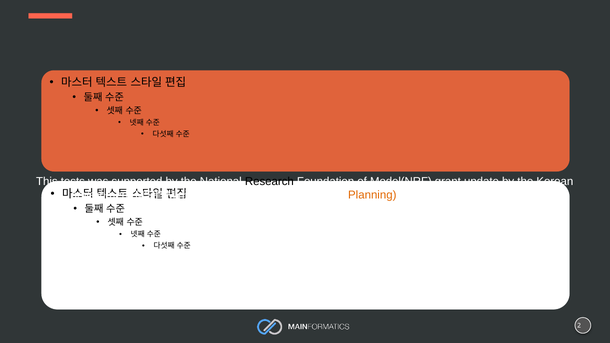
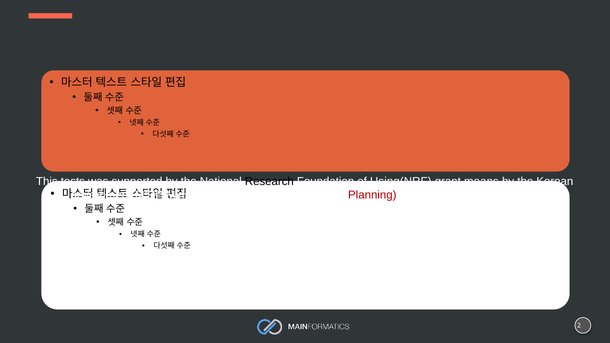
Model(NRF: Model(NRF -> Using(NRF (401, 181)
update: update -> means (481, 181)
Planning colour: orange -> red (372, 195)
